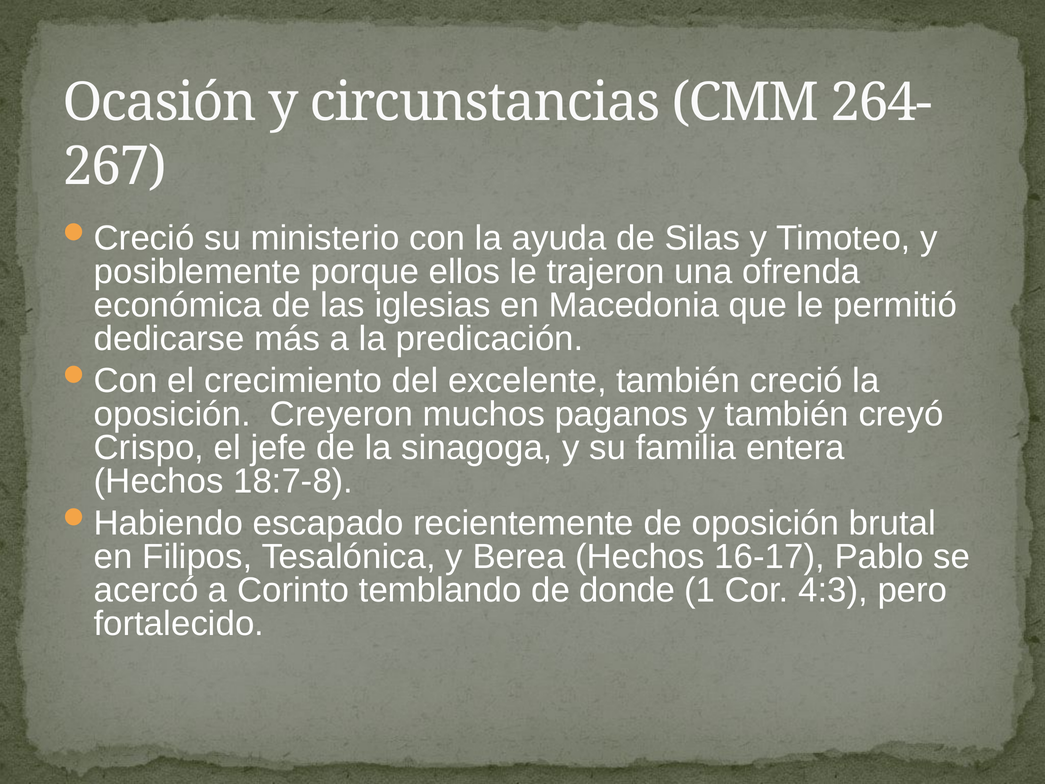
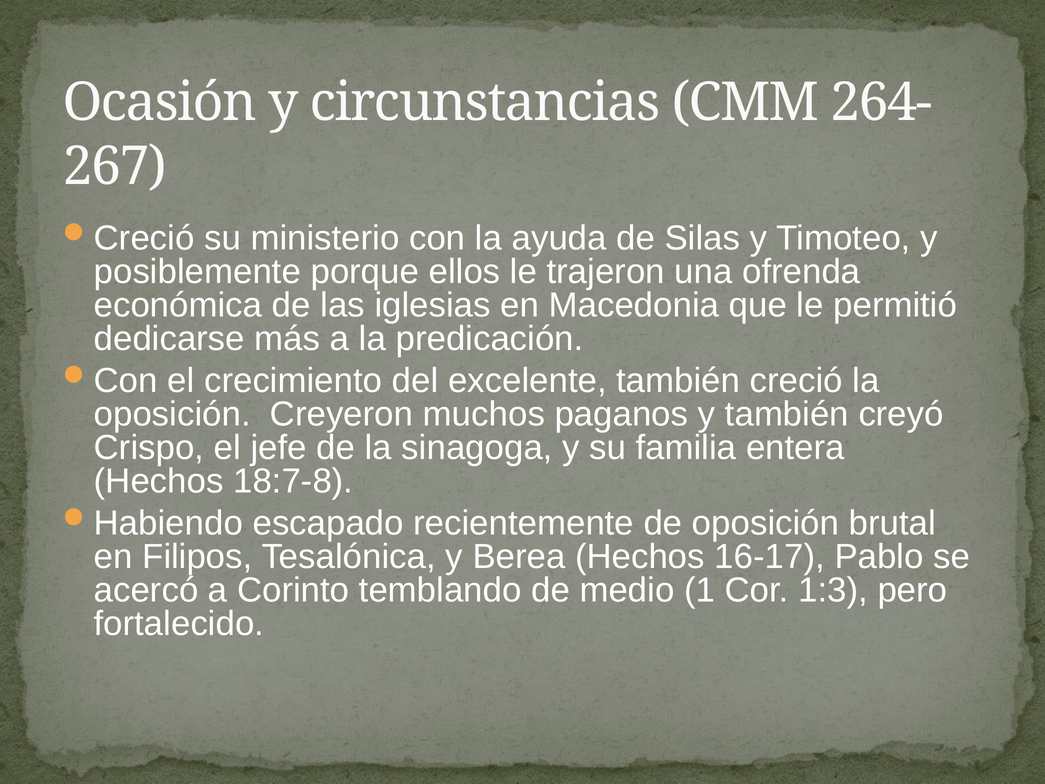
donde: donde -> medio (627, 590)
4:3: 4:3 -> 1:3 (833, 590)
